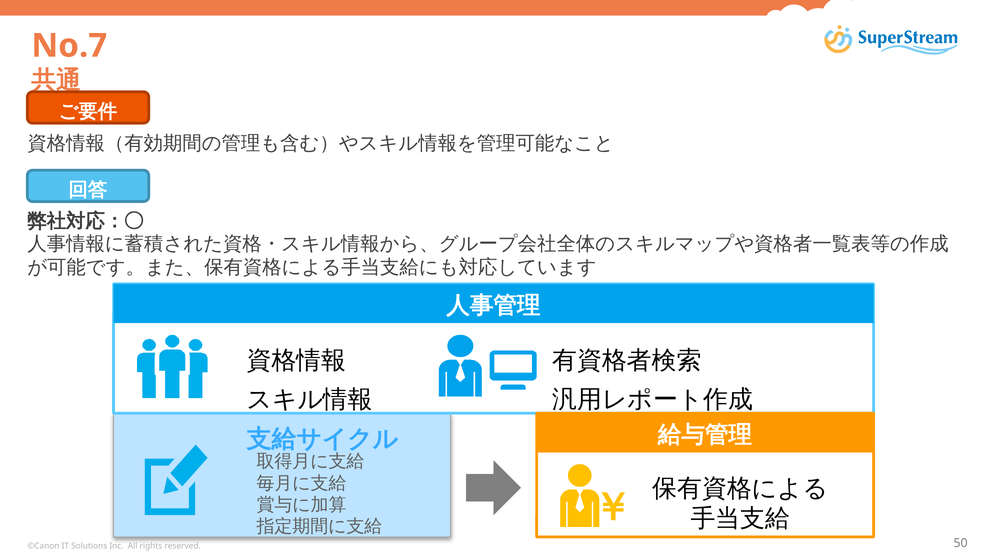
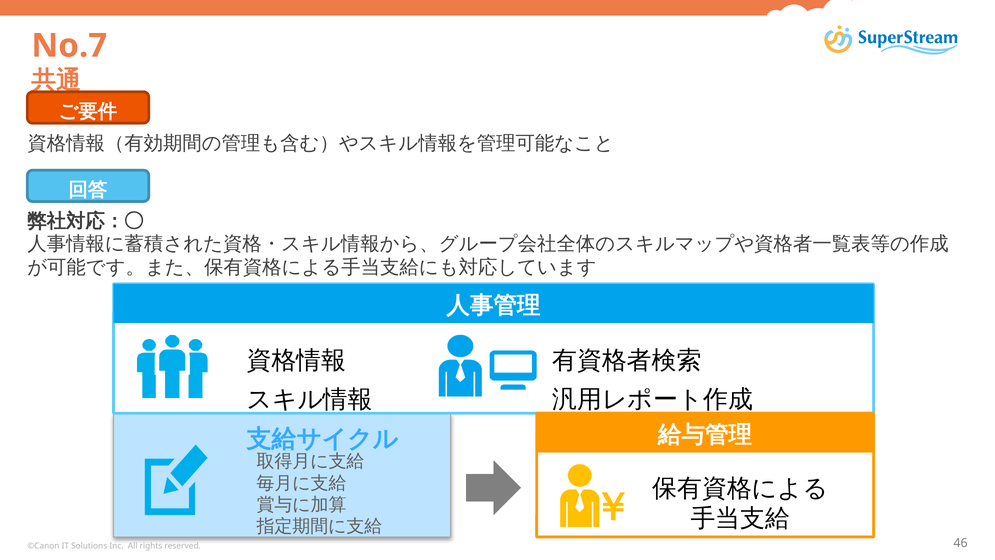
50: 50 -> 46 (961, 543)
